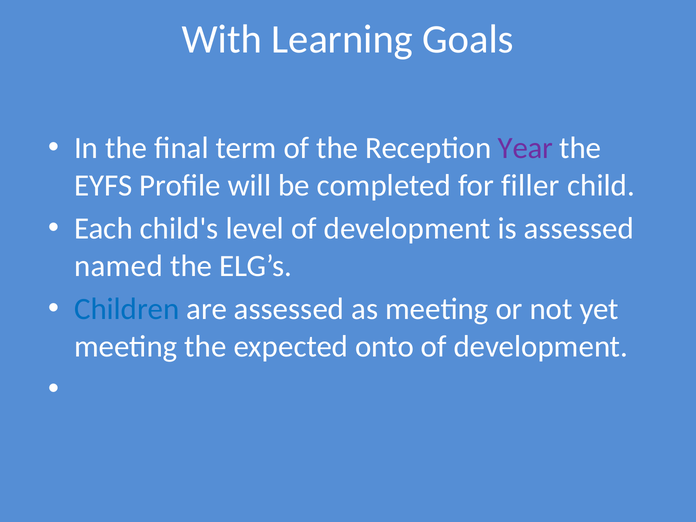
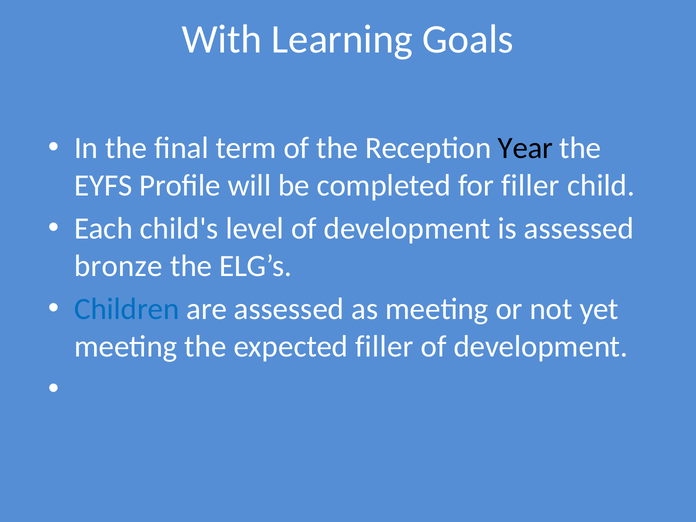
Year colour: purple -> black (525, 148)
named: named -> bronze (119, 266)
expected onto: onto -> filler (384, 346)
